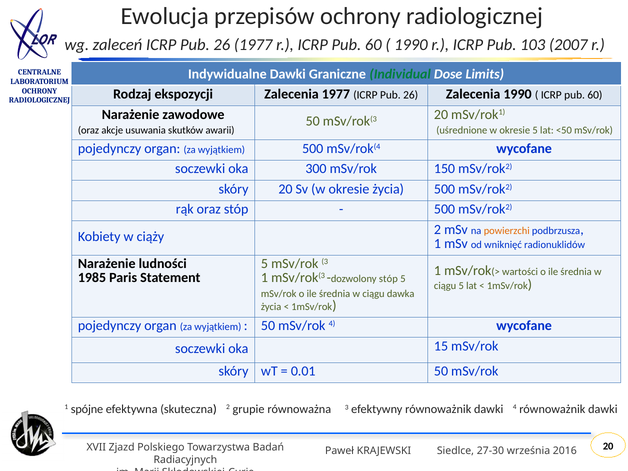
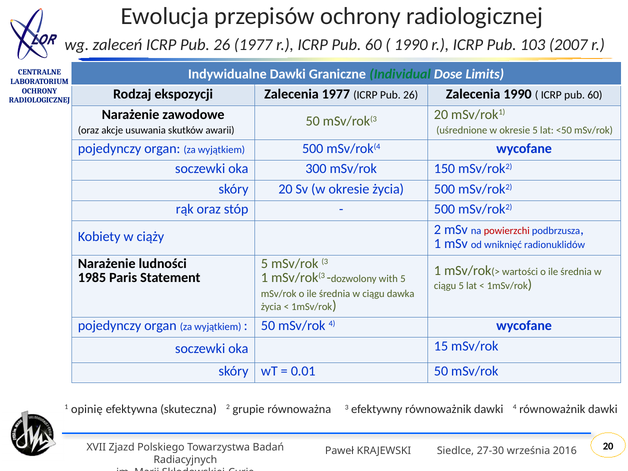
powierzchi colour: orange -> red (507, 231)
dozwolony stóp: stóp -> with (388, 279)
spójne: spójne -> opinię (87, 409)
